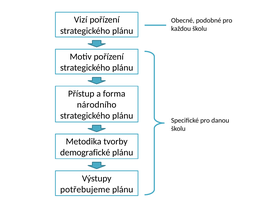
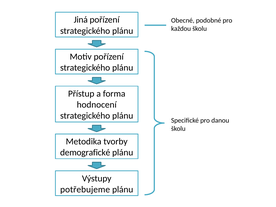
Vizí: Vizí -> Jiná (81, 20)
národního: národního -> hodnocení (97, 105)
